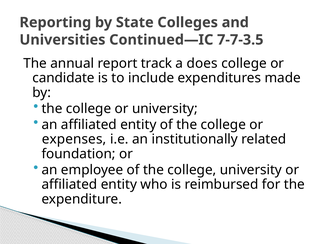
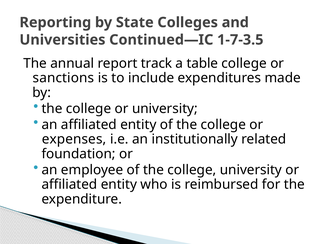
7-7-3.5: 7-7-3.5 -> 1-7-3.5 (240, 40)
does: does -> table (202, 63)
candidate: candidate -> sanctions (63, 78)
